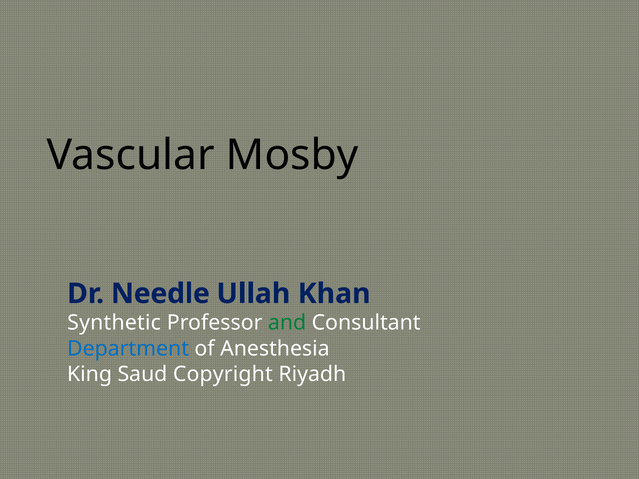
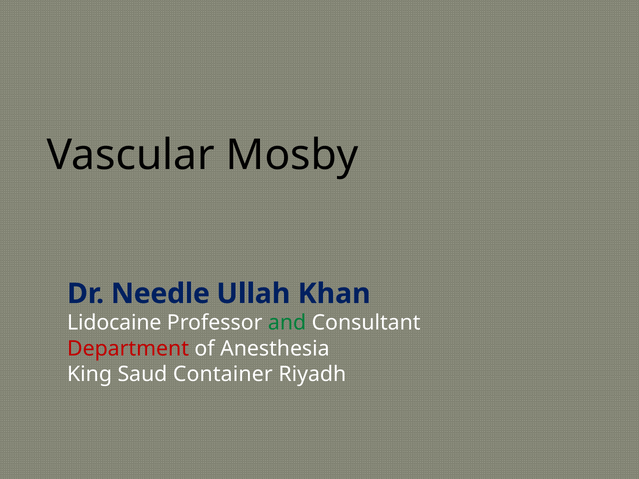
Synthetic: Synthetic -> Lidocaine (114, 323)
Department colour: blue -> red (128, 349)
Copyright: Copyright -> Container (223, 374)
